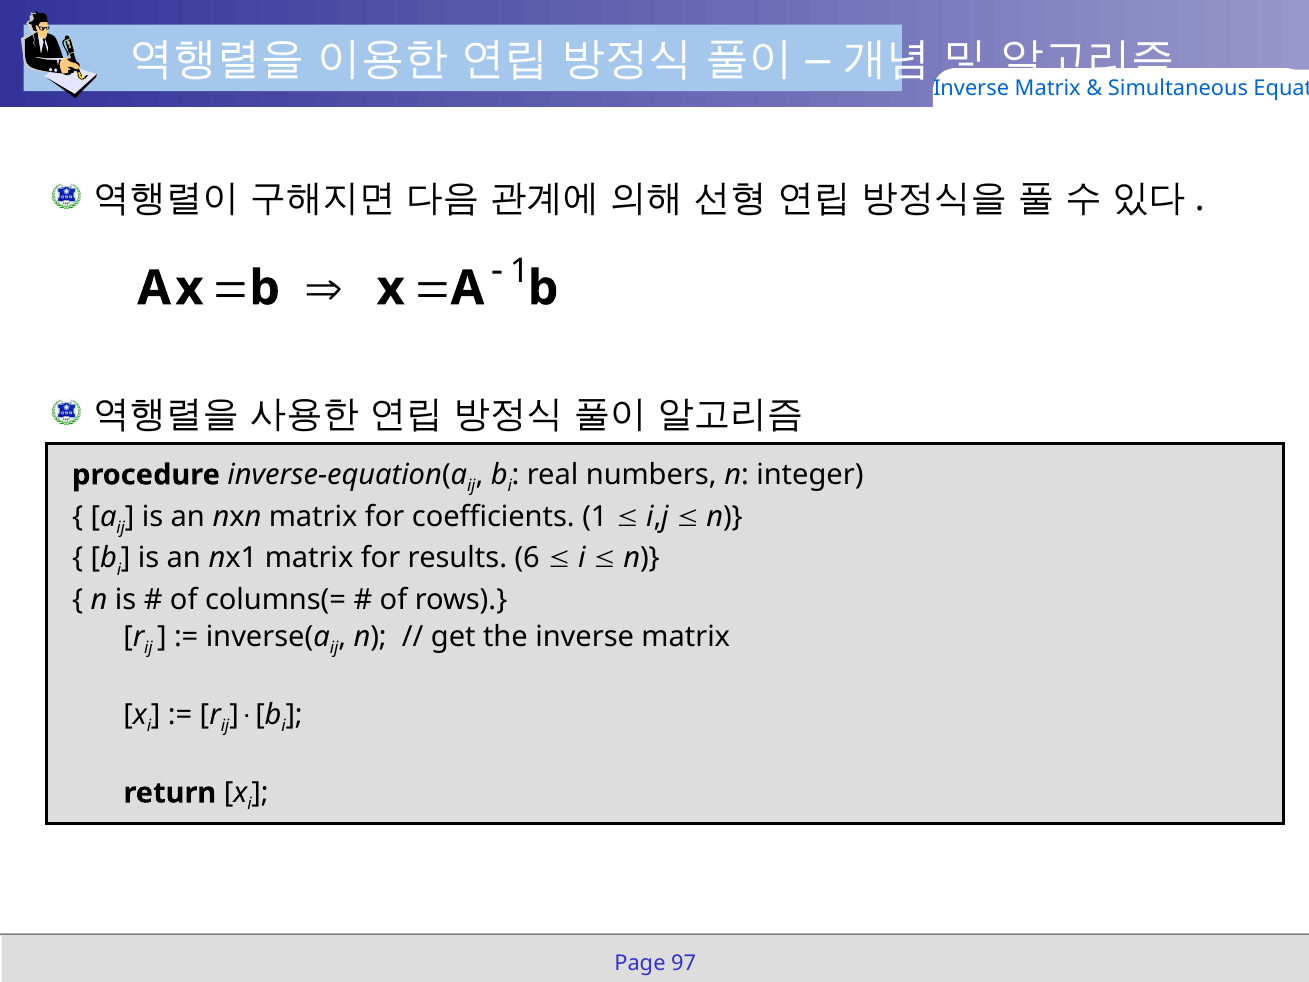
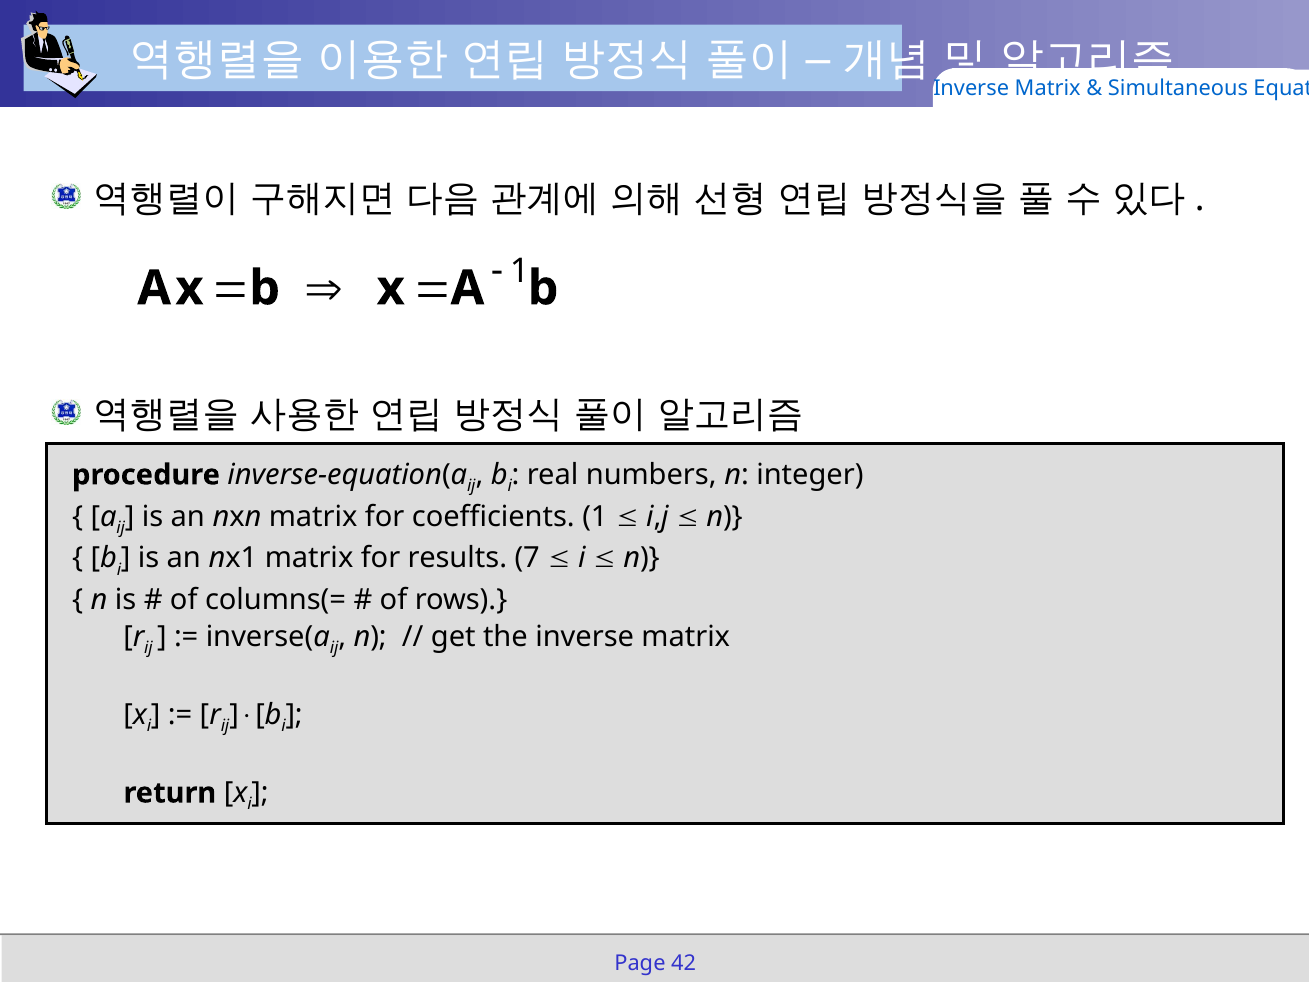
6: 6 -> 7 (527, 558)
97: 97 -> 42 (684, 963)
